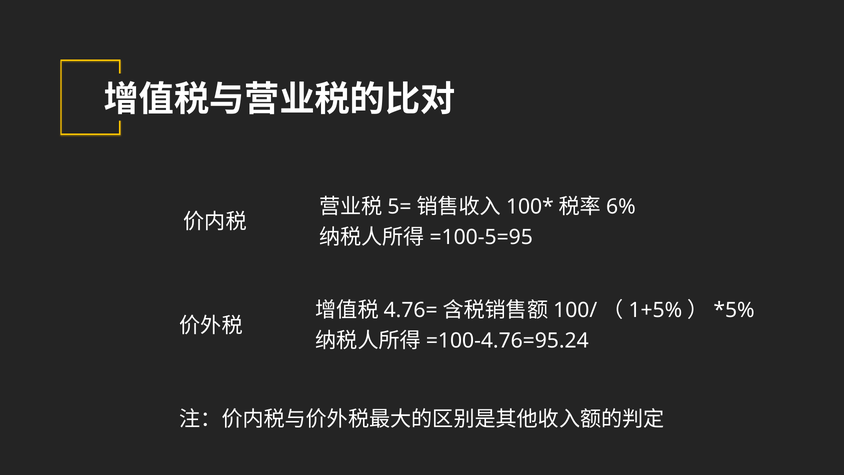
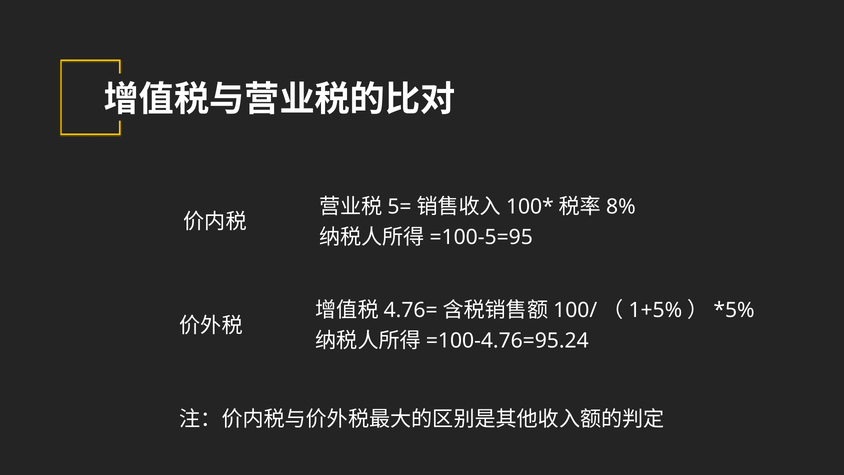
6%: 6% -> 8% (621, 207)
